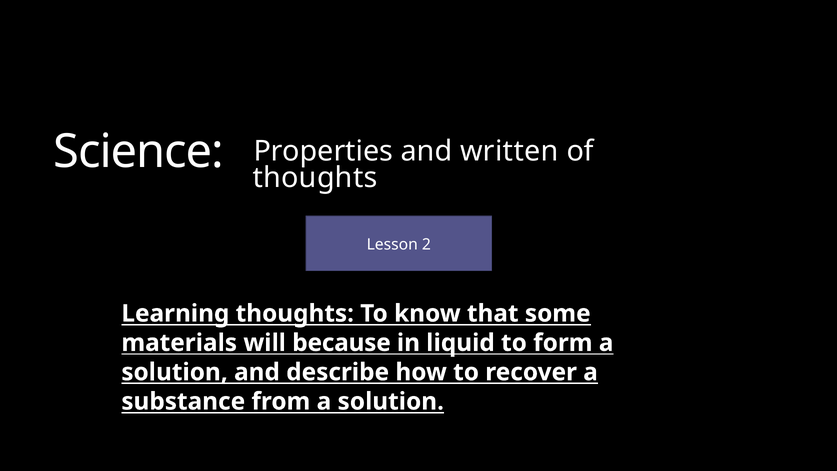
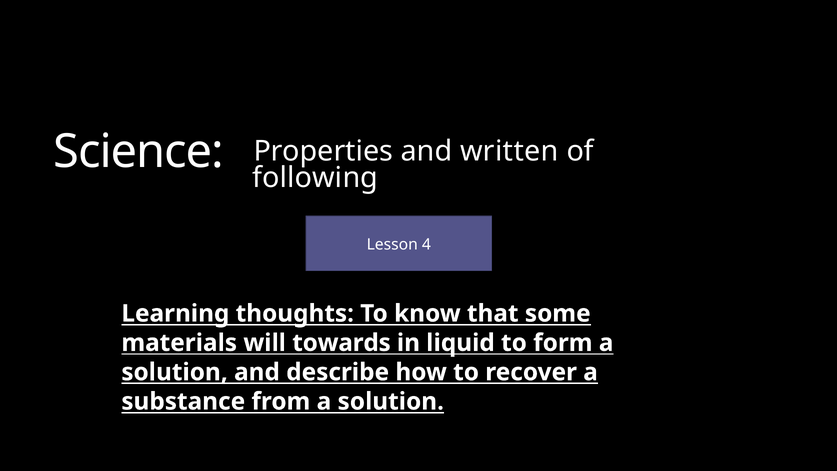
thoughts: thoughts -> following (315, 177)
2: 2 -> 4 (426, 244)
because: because -> towards (342, 343)
